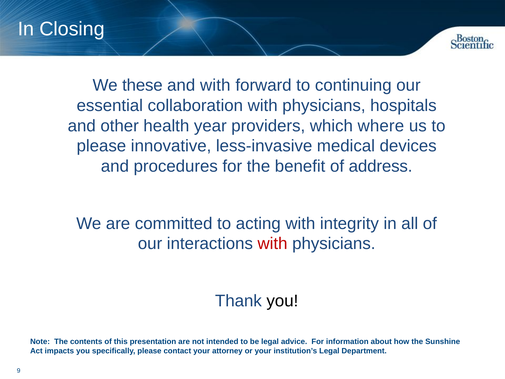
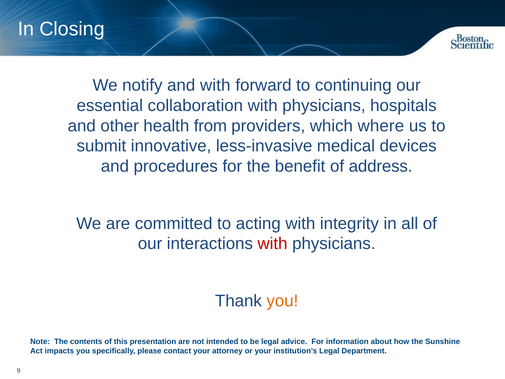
these: these -> notify (142, 85)
year: year -> from (210, 126)
please: please -> submit (101, 146)
you colour: black -> orange (282, 301)
